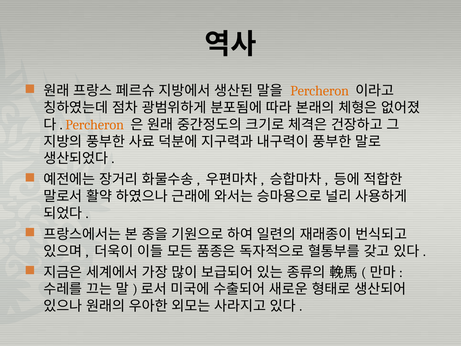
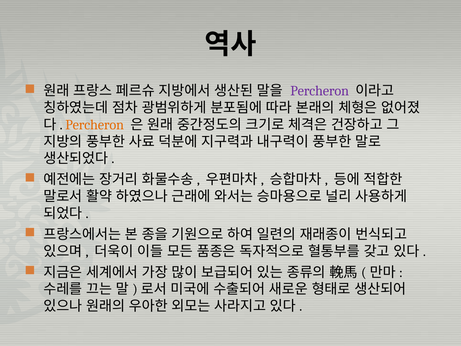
Percheron colour: orange -> purple (320, 91)
